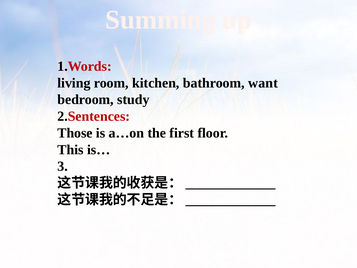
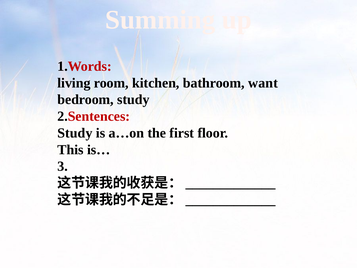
Those: Those -> Study (75, 133)
